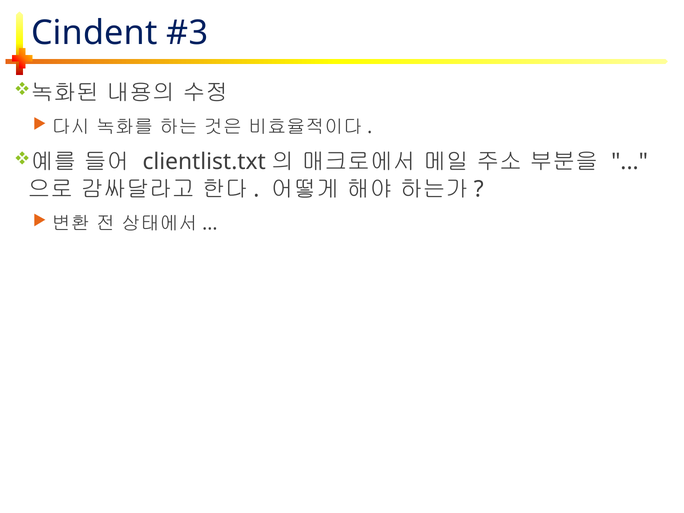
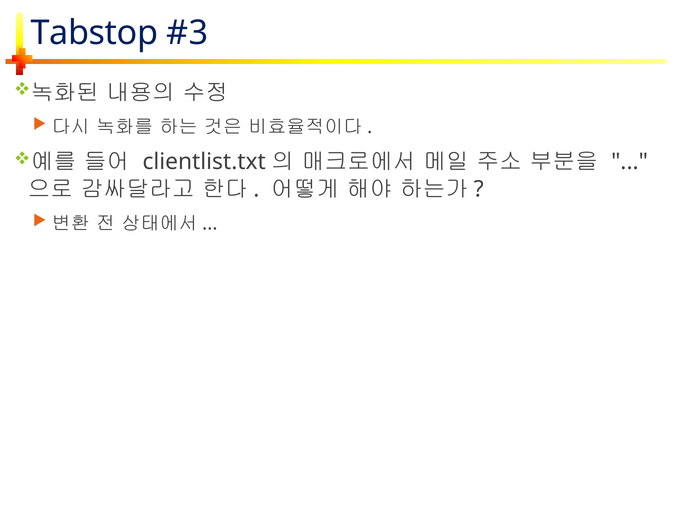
Cindent: Cindent -> Tabstop (94, 33)
